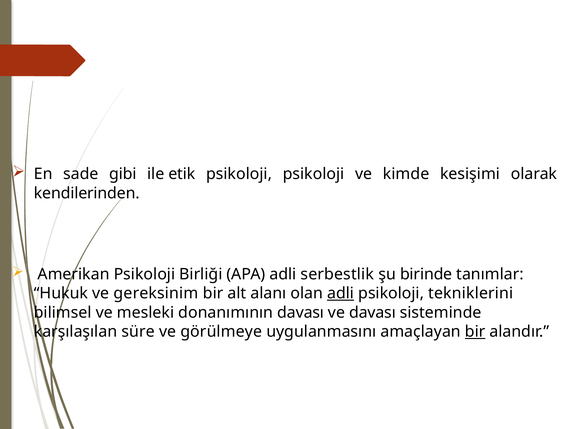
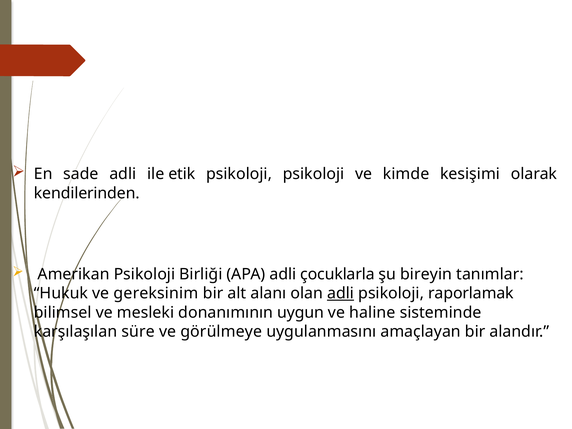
sade gibi: gibi -> adli (123, 174)
serbestlik: serbestlik -> çocuklarla (337, 274)
birinde: birinde -> bireyin (426, 274)
tekniklerini: tekniklerini -> raporlamak (471, 293)
donanımının davası: davası -> uygun (301, 312)
ve davası: davası -> haline (372, 312)
bir underline: present -> none (475, 332)
